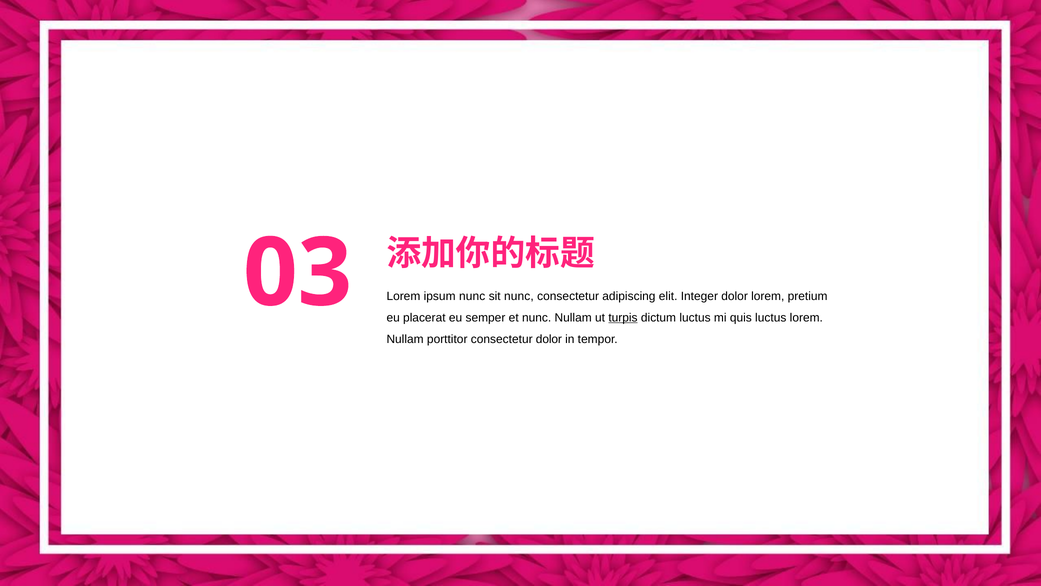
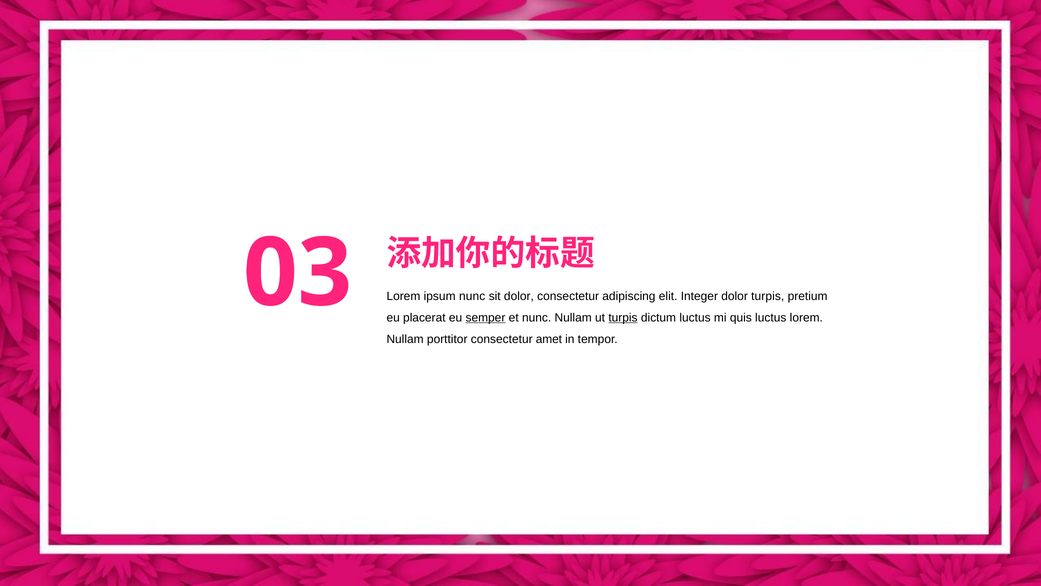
sit nunc: nunc -> dolor (519, 296)
dolor lorem: lorem -> turpis (768, 296)
semper underline: none -> present (485, 317)
consectetur dolor: dolor -> amet (549, 339)
